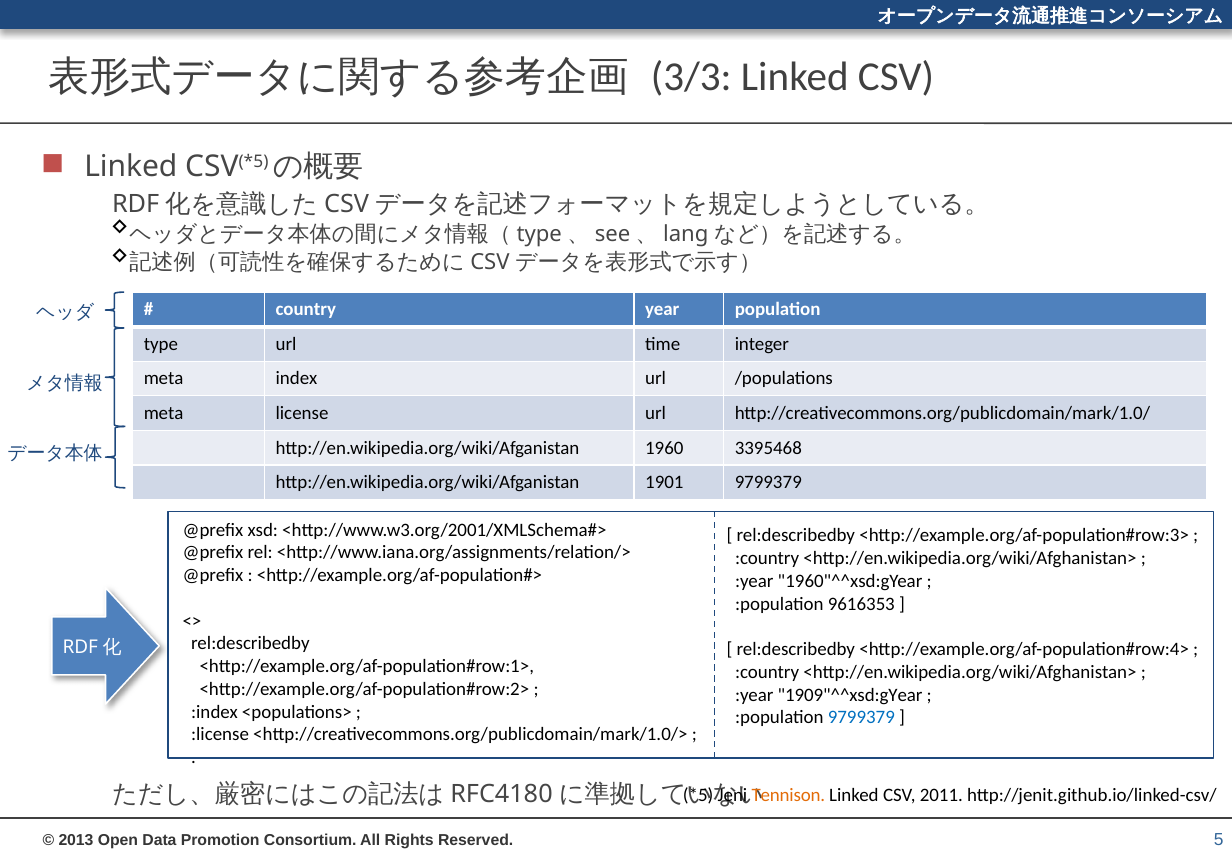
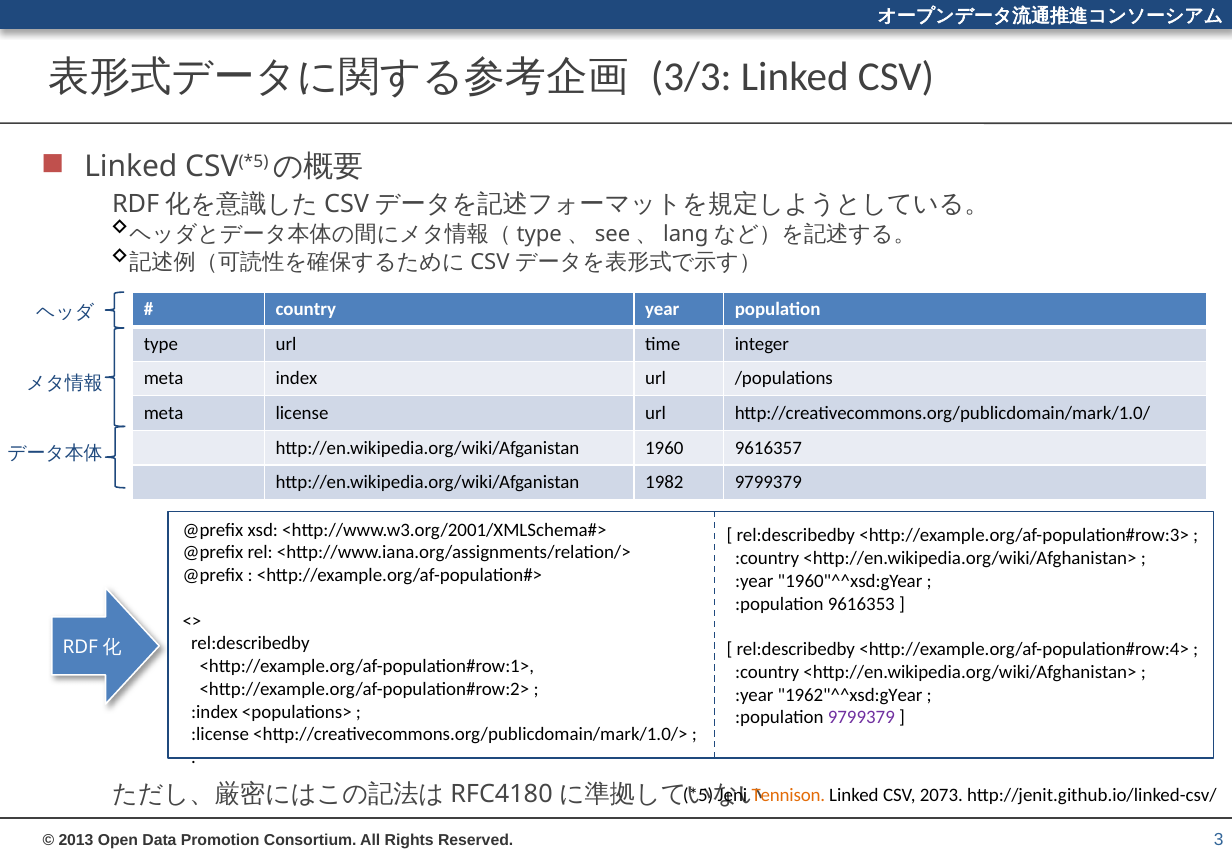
3395468: 3395468 -> 9616357 (768, 448)
1901: 1901 -> 1982 (664, 482)
1909"^^xsd:gYear: 1909"^^xsd:gYear -> 1962"^^xsd:gYear (850, 695)
9799379 colour: blue -> purple (861, 717)
2011: 2011 -> 2073 (941, 795)
5: 5 -> 3 (1219, 839)
